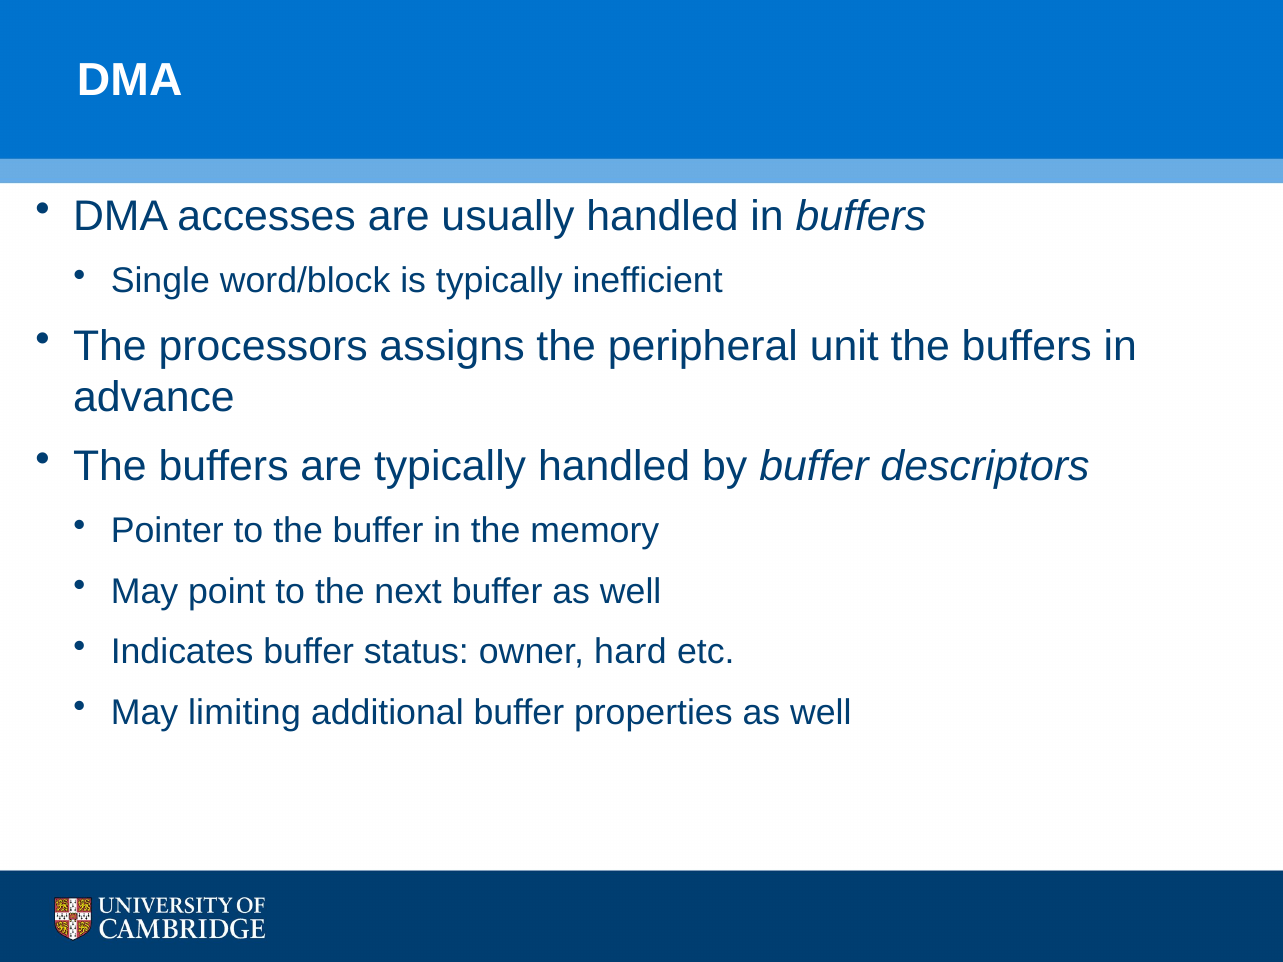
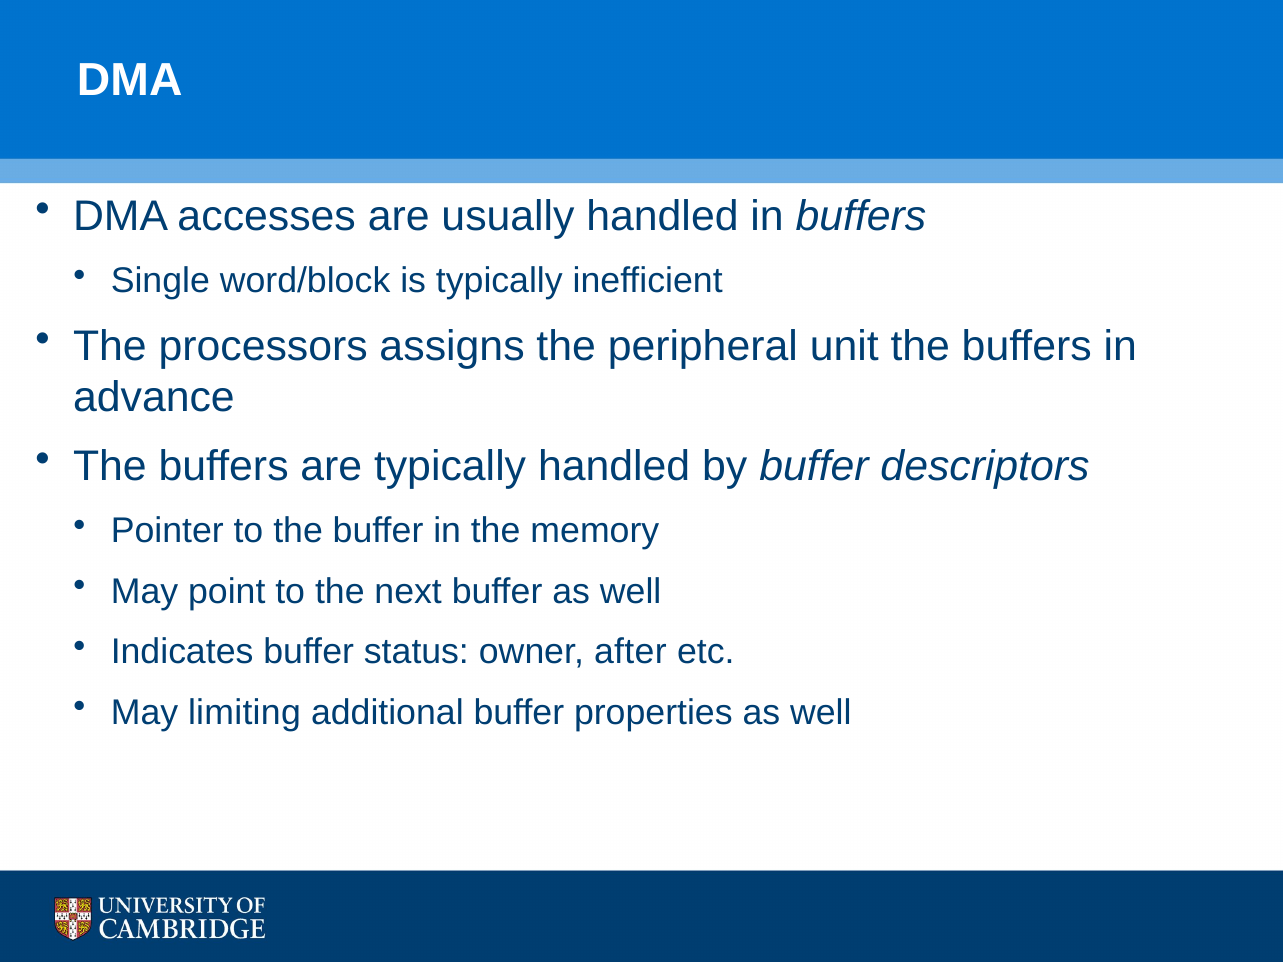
hard: hard -> after (630, 652)
